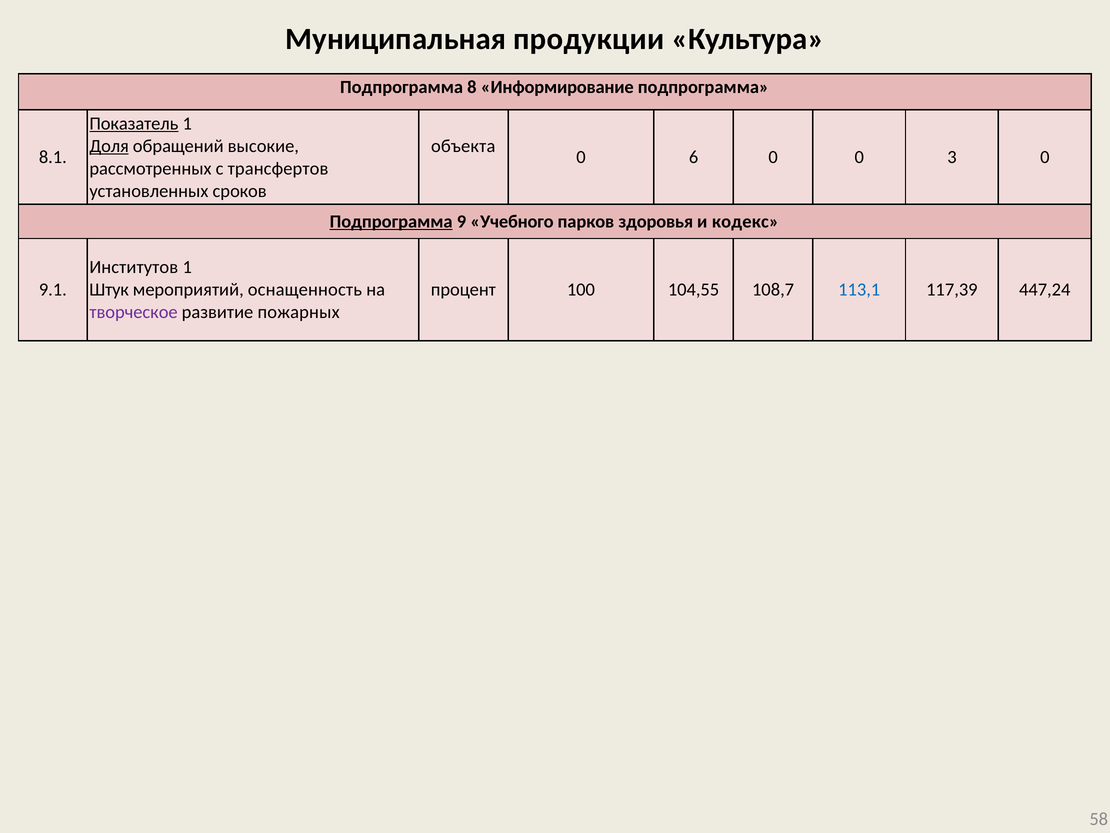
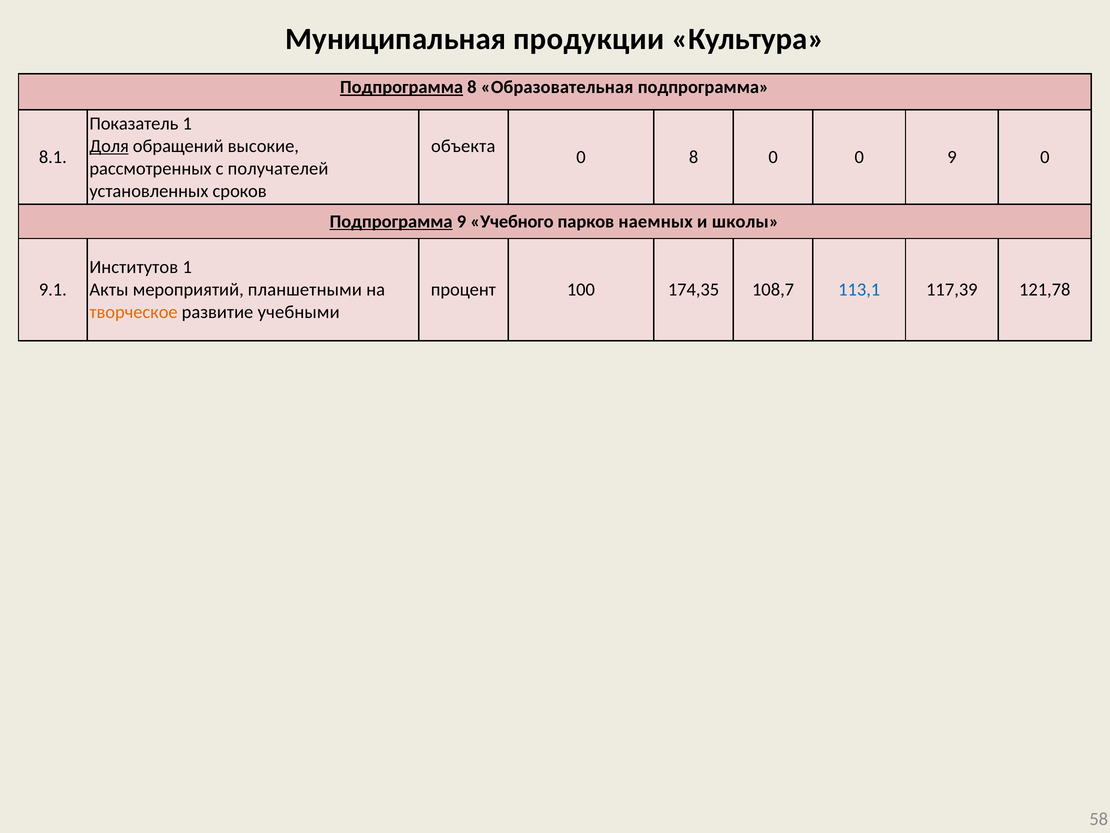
Подпрограмма underline: none -> present (402, 87)
Информирование: Информирование -> Образовательная (557, 87)
Показатель underline: present -> none (134, 123)
0 6: 6 -> 8 (694, 157)
0 3: 3 -> 9 (952, 157)
трансфертов: трансфертов -> получателей (278, 168)
здоровья: здоровья -> наемных (656, 221)
кодекс: кодекс -> школы (745, 221)
Штук: Штук -> Акты (109, 290)
оснащенность: оснащенность -> планшетными (305, 290)
104,55: 104,55 -> 174,35 (694, 290)
447,24: 447,24 -> 121,78 (1045, 290)
творческое colour: purple -> orange (134, 312)
пожарных: пожарных -> учебными (299, 312)
